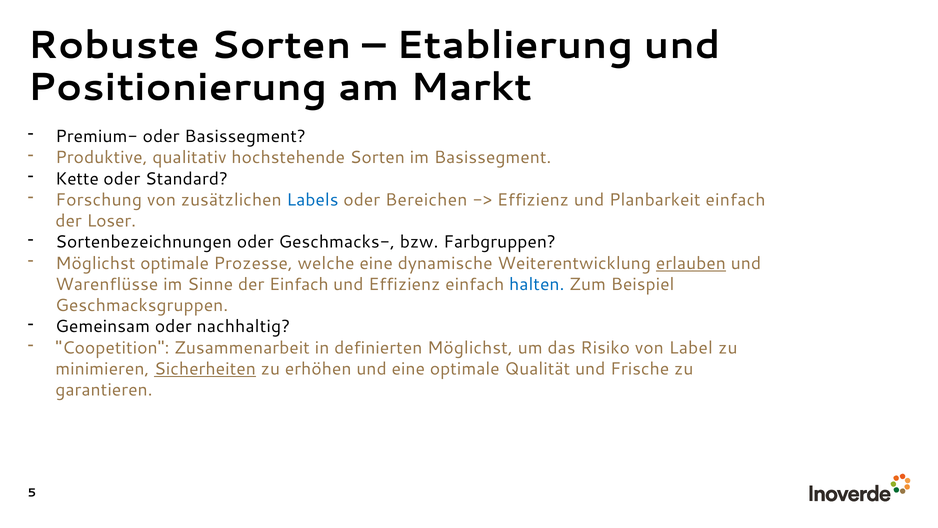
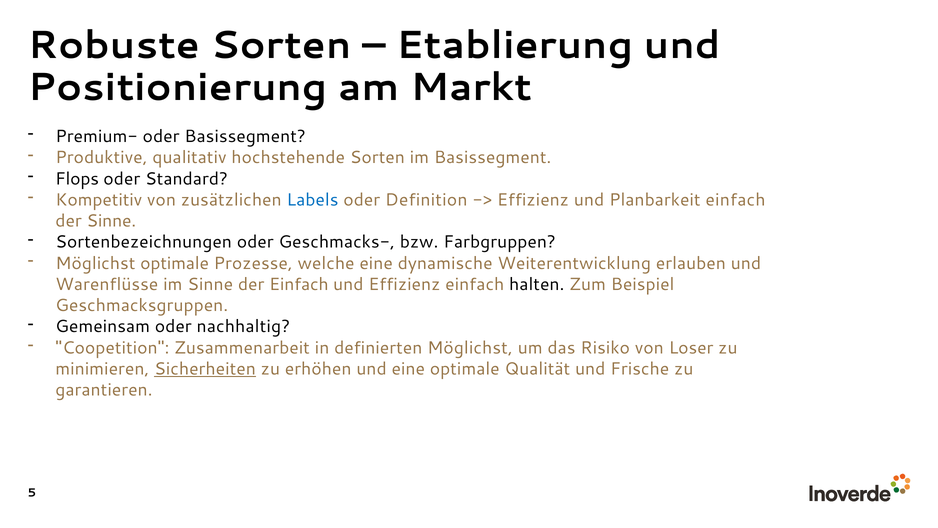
Kette: Kette -> Flops (77, 179)
Forschung: Forschung -> Kompetitiv (99, 200)
Bereichen: Bereichen -> Definition (426, 200)
der Loser: Loser -> Sinne (111, 221)
erlauben underline: present -> none (691, 263)
halten colour: blue -> black (537, 284)
Label: Label -> Loser (691, 347)
